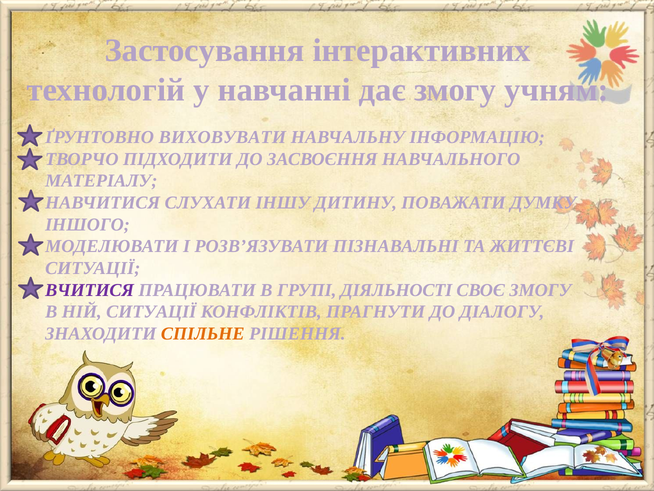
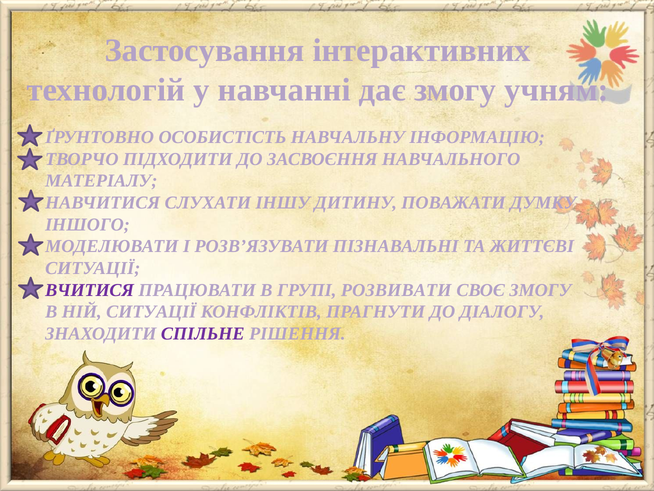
ВИХОВУВАТИ: ВИХОВУВАТИ -> ОСОБИСТІСТЬ (223, 137)
ДІЯЛЬНОСТІ: ДІЯЛЬНОСТІ -> РОЗВИВАТИ (396, 290)
СПІЛЬНЕ colour: orange -> purple (203, 333)
